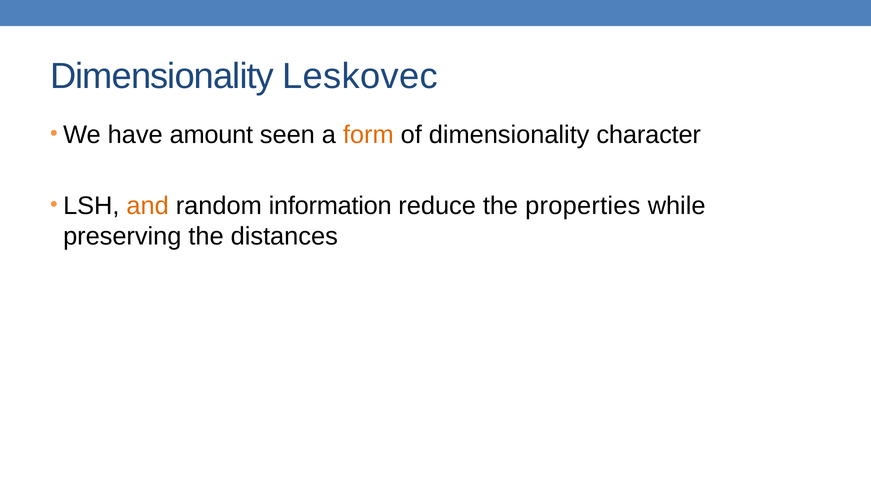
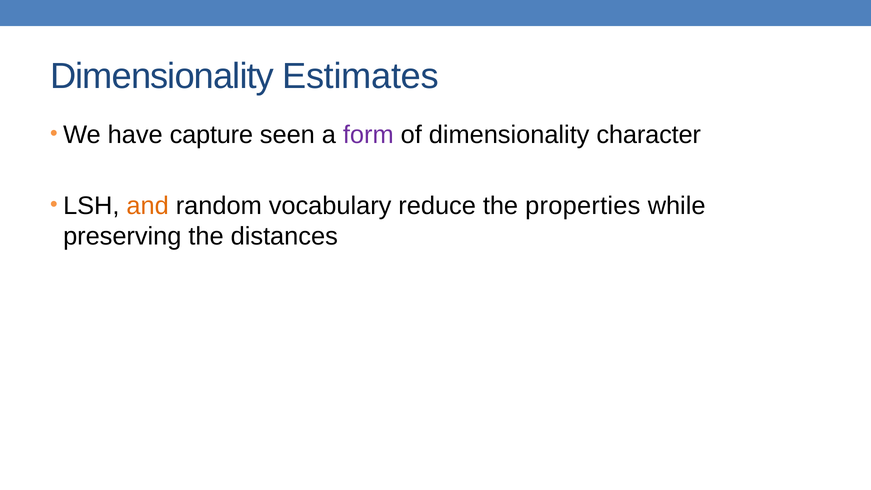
Leskovec: Leskovec -> Estimates (361, 76)
amount: amount -> capture (211, 135)
form colour: orange -> purple (368, 135)
information: information -> vocabulary (330, 206)
